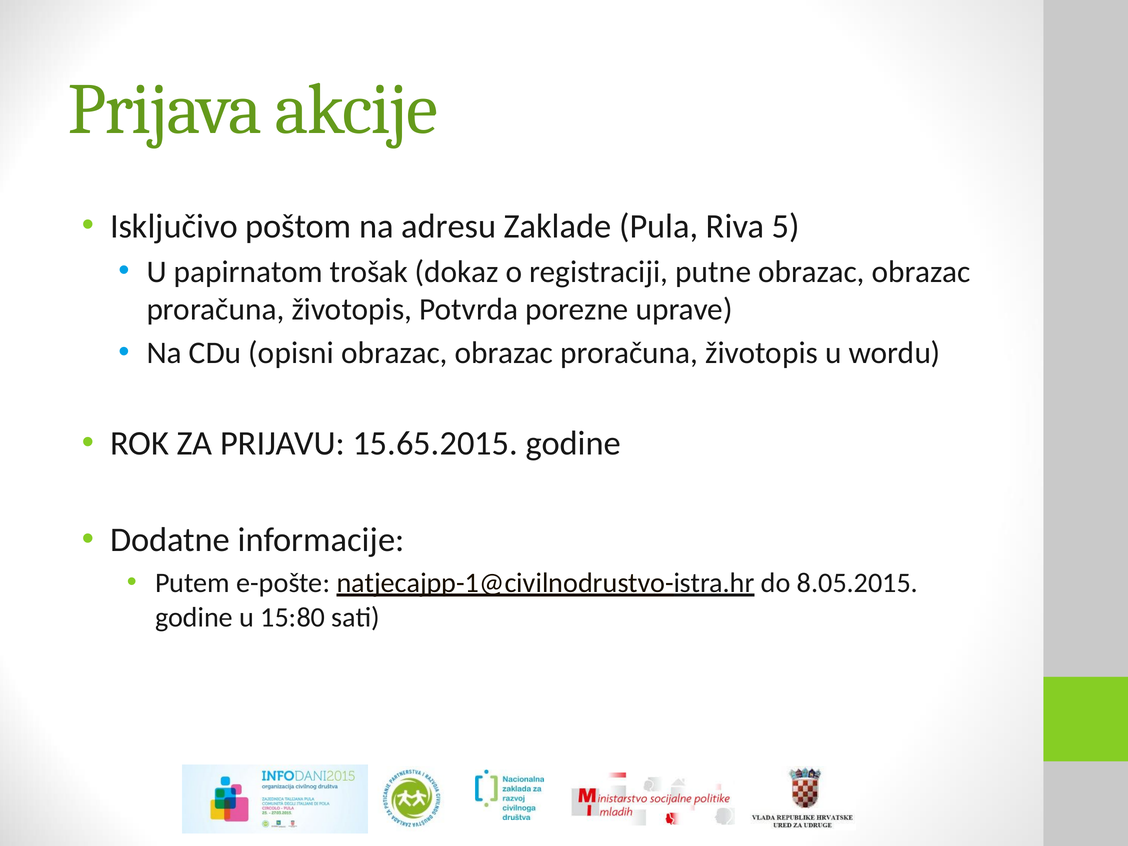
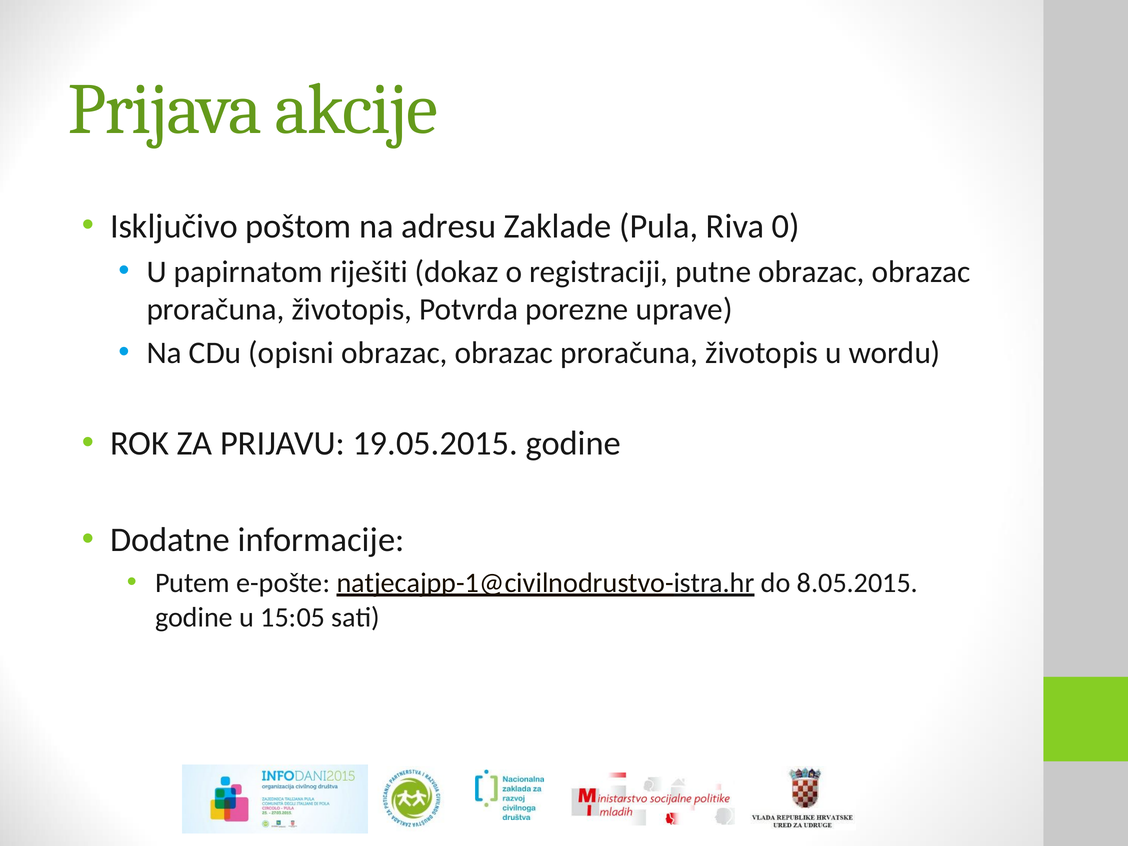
5: 5 -> 0 (786, 226)
trošak: trošak -> riješiti (369, 272)
15.65.2015: 15.65.2015 -> 19.05.2015 (435, 444)
15:80: 15:80 -> 15:05 (293, 617)
